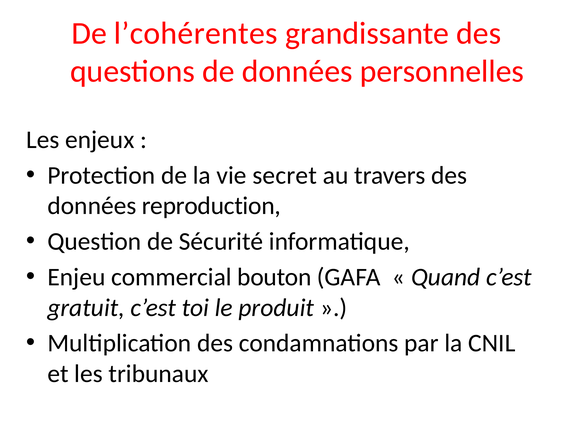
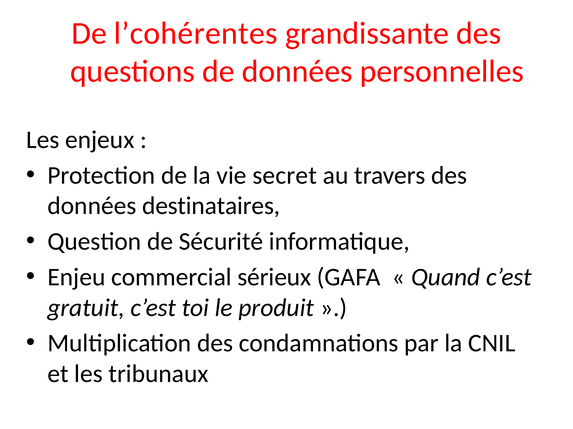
reproduction: reproduction -> destinataires (211, 206)
bouton: bouton -> sérieux (274, 278)
